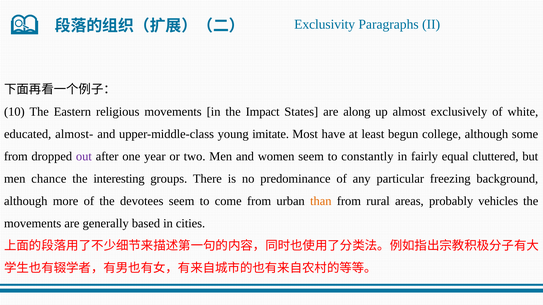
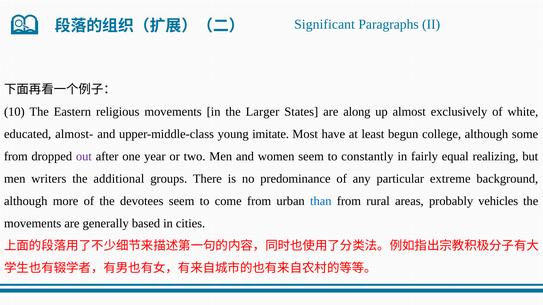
Exclusivity: Exclusivity -> Significant (325, 24)
Impact: Impact -> Larger (263, 112)
cluttered: cluttered -> realizing (496, 157)
chance: chance -> writers (49, 179)
interesting: interesting -> additional (119, 179)
freezing: freezing -> extreme (450, 179)
than colour: orange -> blue (321, 201)
